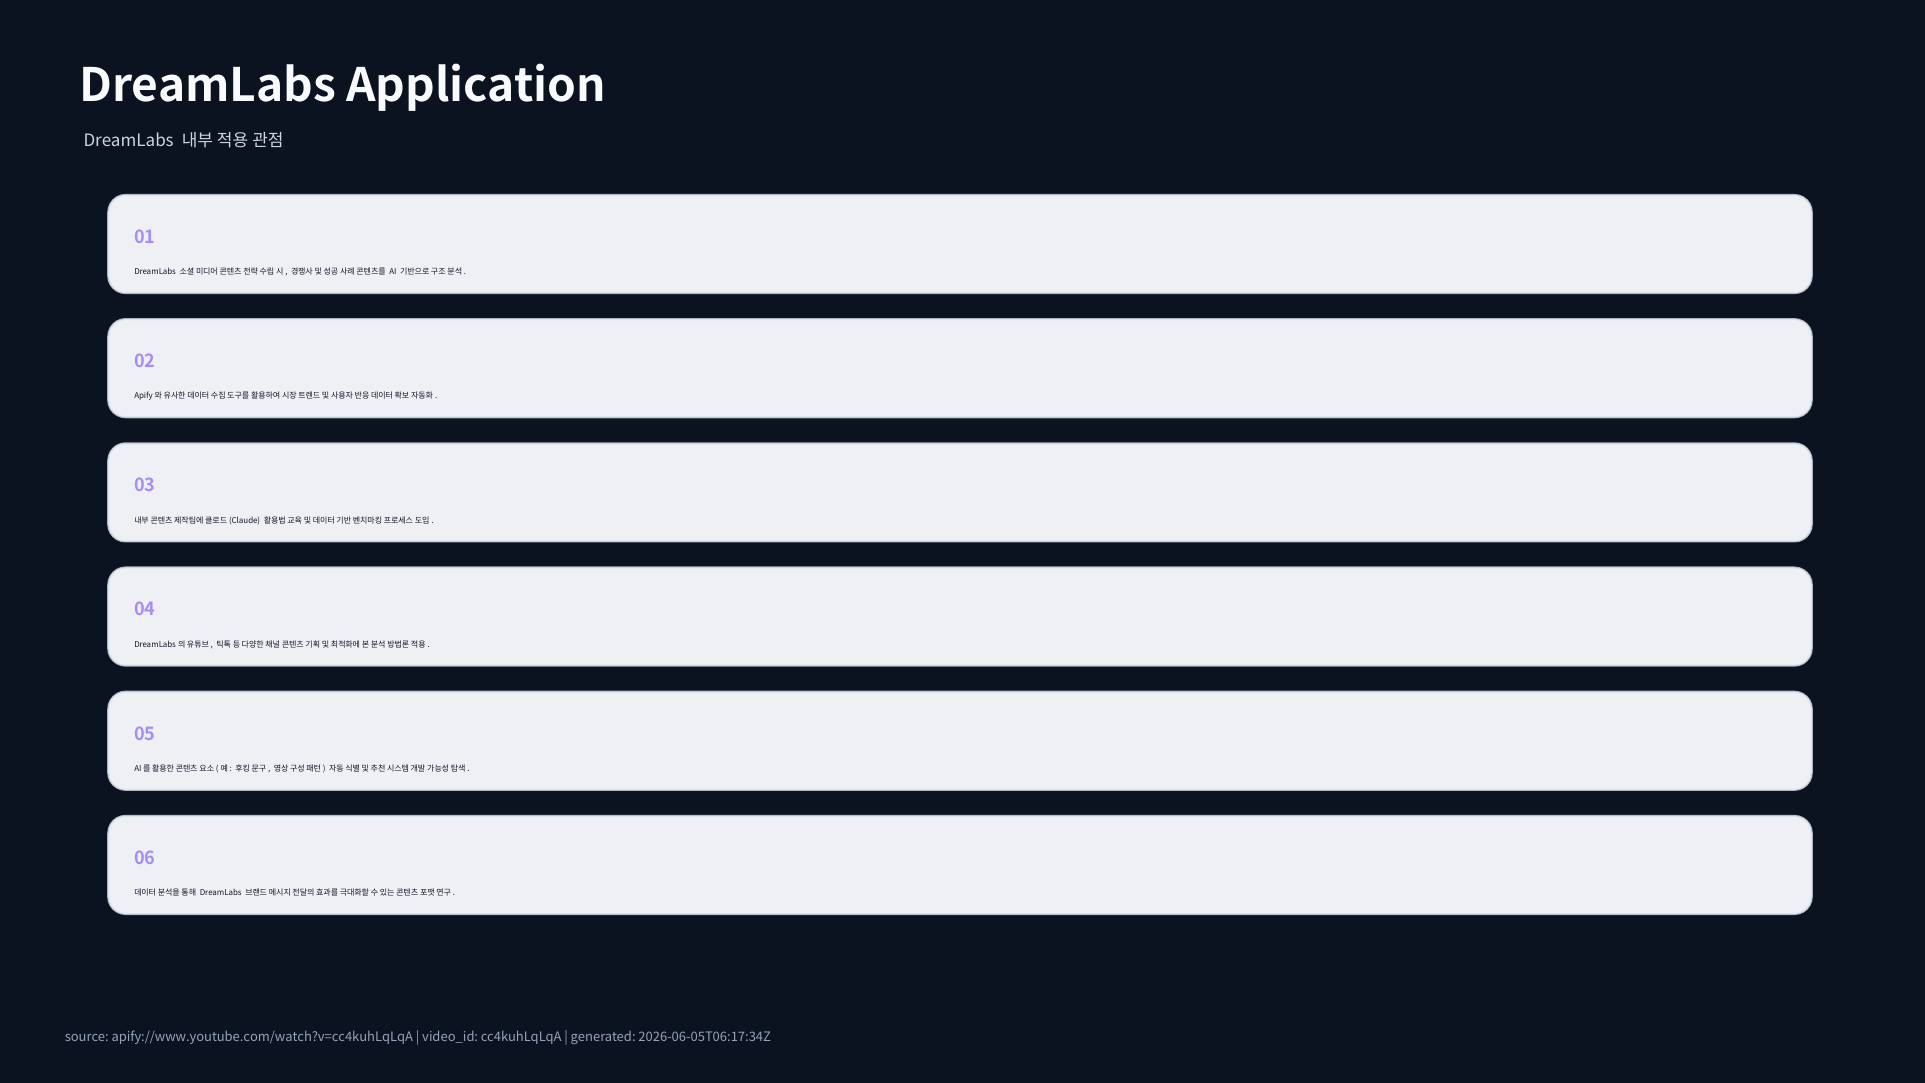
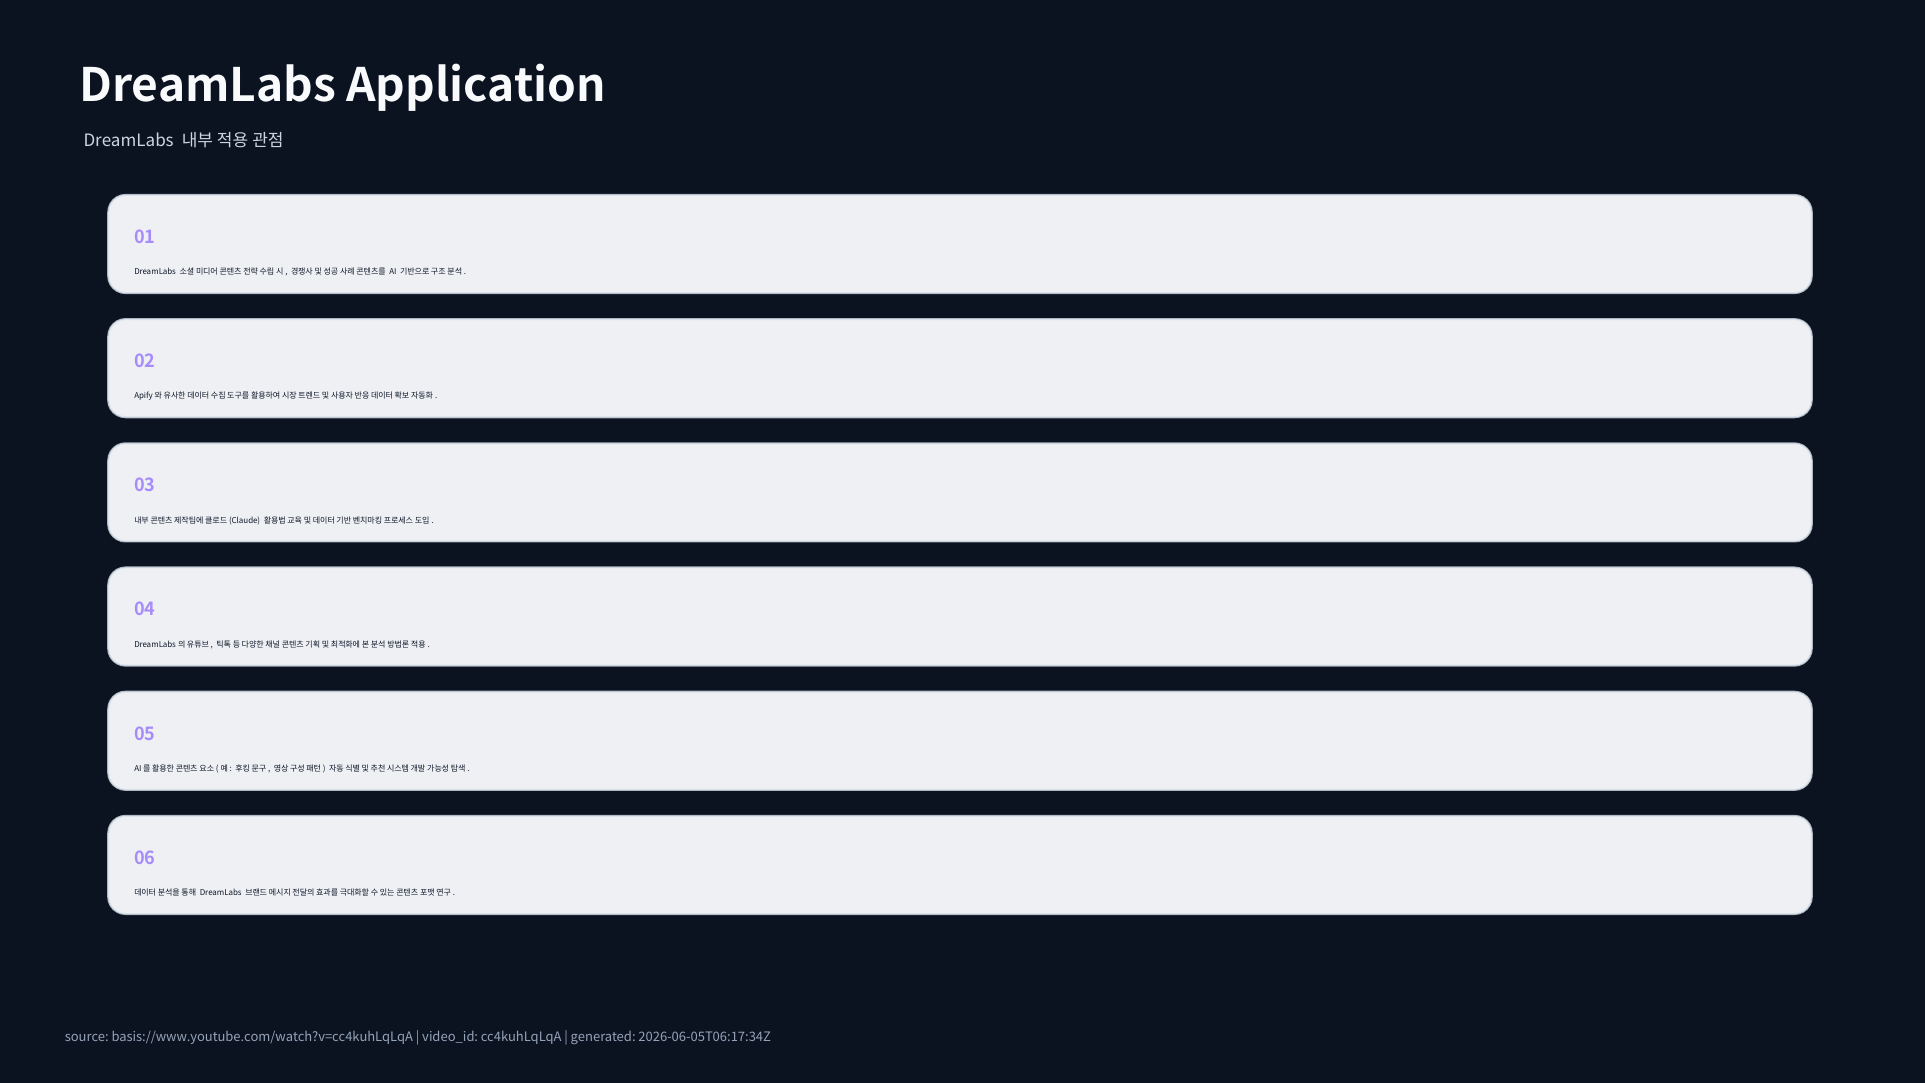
apify://www.youtube.com/watch?v=cc4kuhLqLqA: apify://www.youtube.com/watch?v=cc4kuhLqLqA -> basis://www.youtube.com/watch?v=cc4kuhLqLqA (262, 1037)
